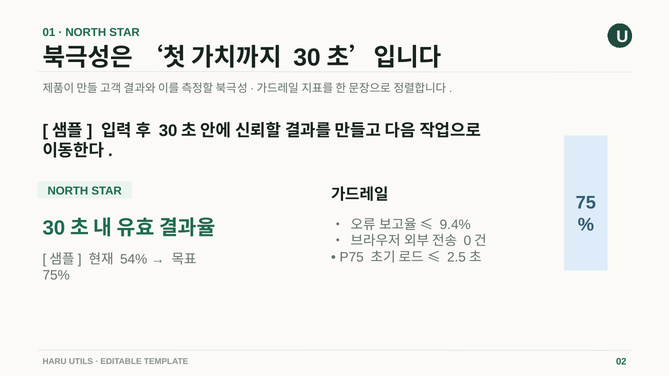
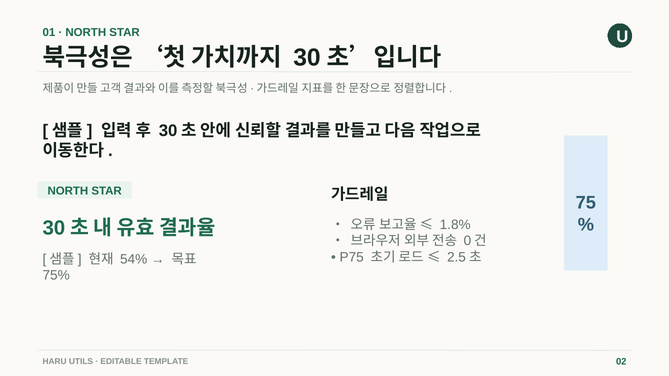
9.4%: 9.4% -> 1.8% (455, 225)
